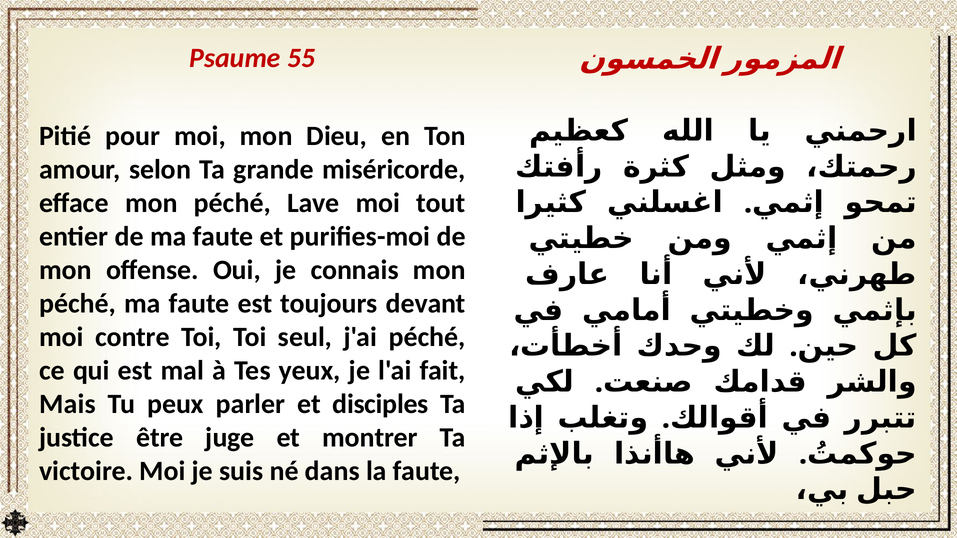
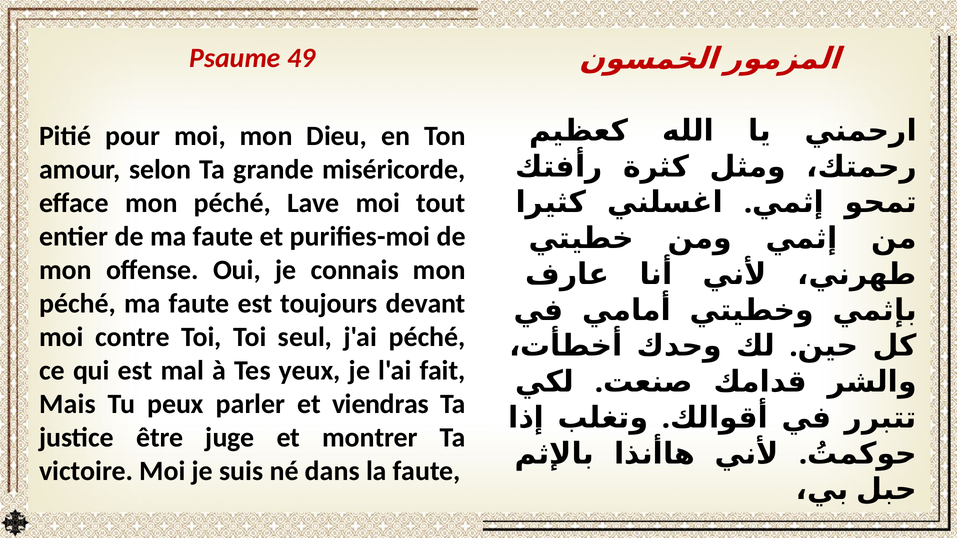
55: 55 -> 49 (301, 58)
disciples: disciples -> viendras (380, 404)
